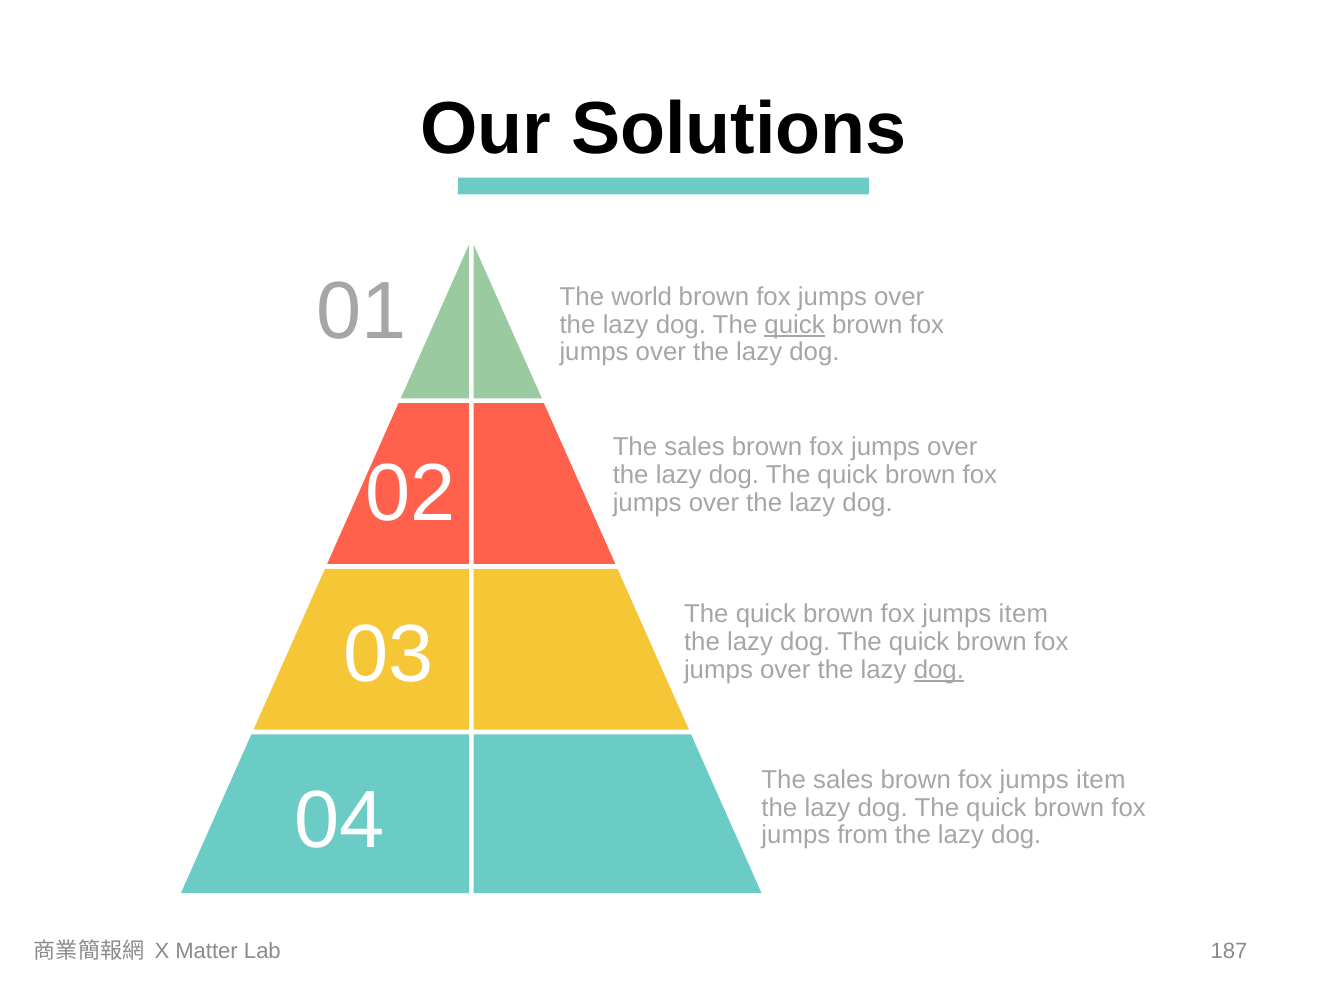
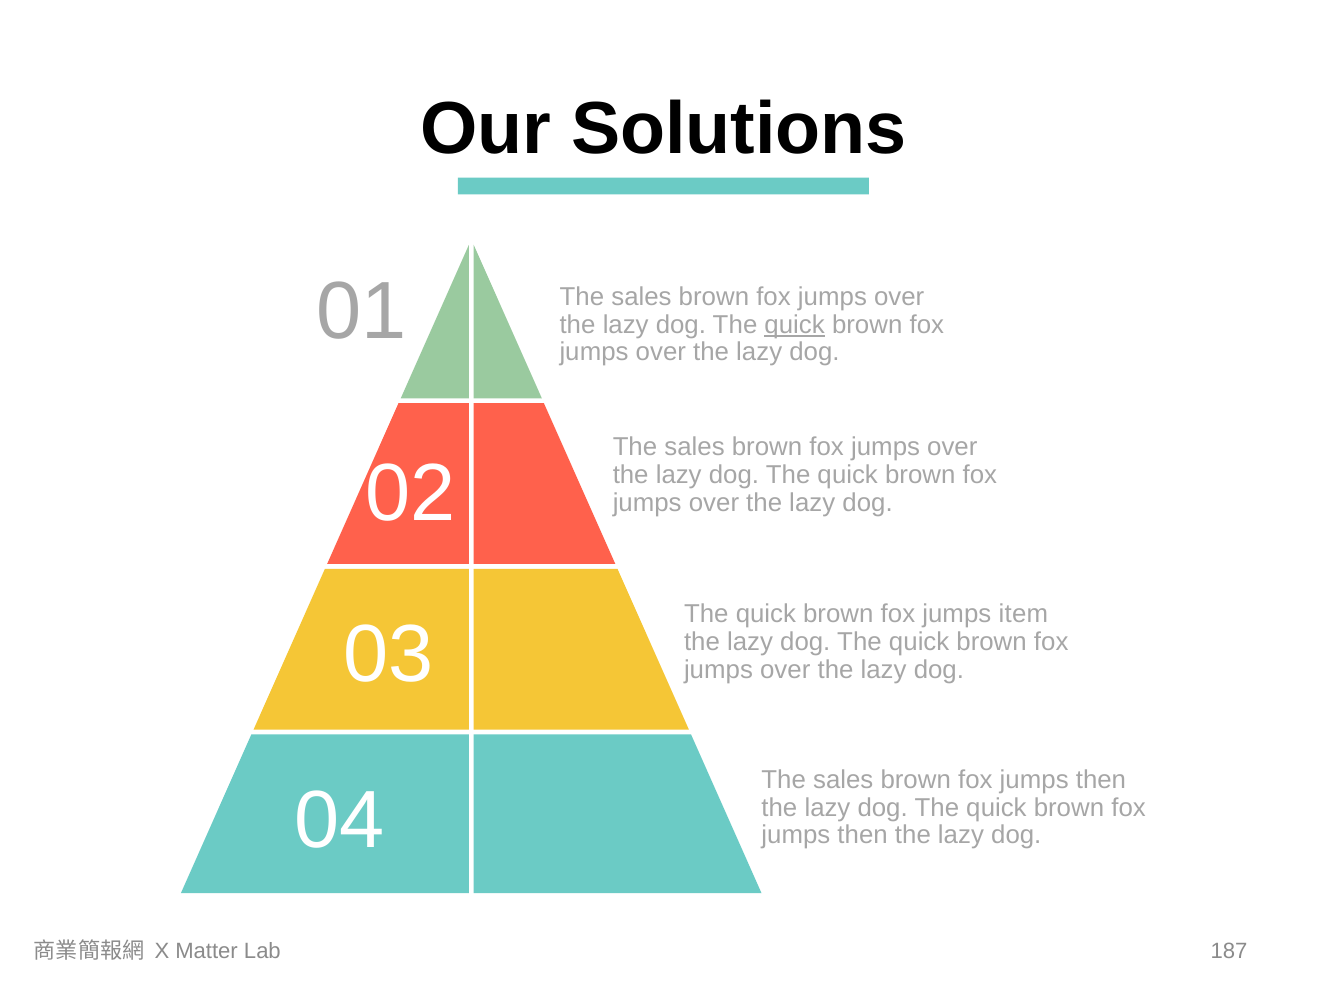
world: world -> sales (641, 297)
dog underline: present -> none (939, 669)
item: item -> then (1101, 779)
from: from -> then (863, 835)
